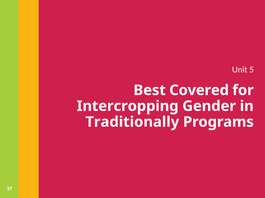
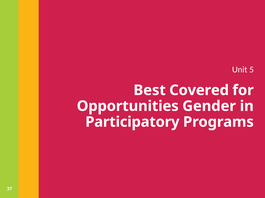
Intercropping: Intercropping -> Opportunities (128, 106)
Traditionally: Traditionally -> Participatory (132, 122)
